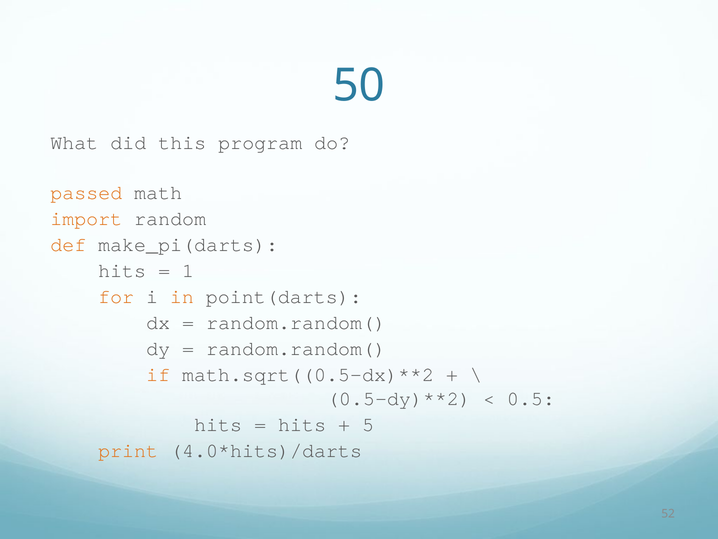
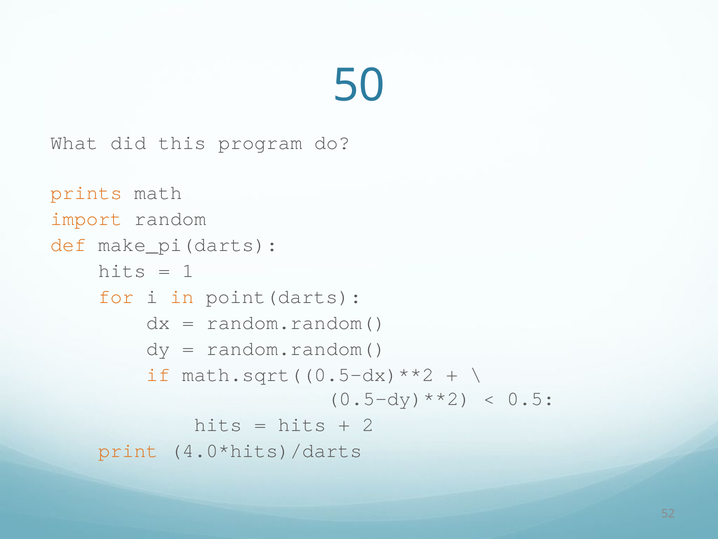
passed: passed -> prints (86, 193)
5: 5 -> 2 (368, 424)
